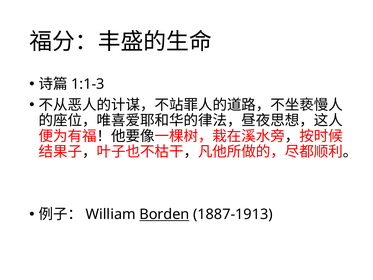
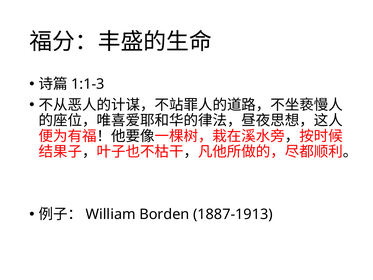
Borden underline: present -> none (164, 214)
